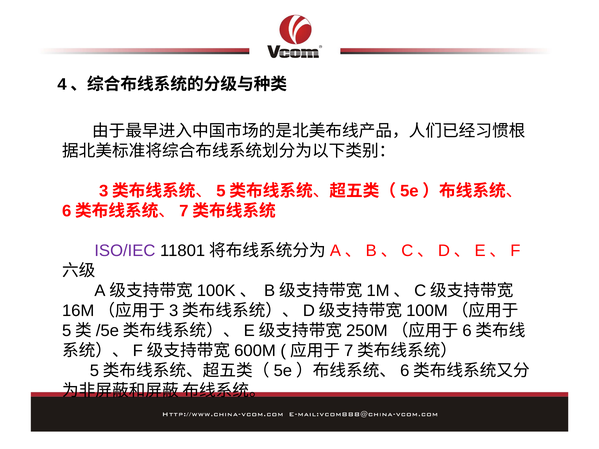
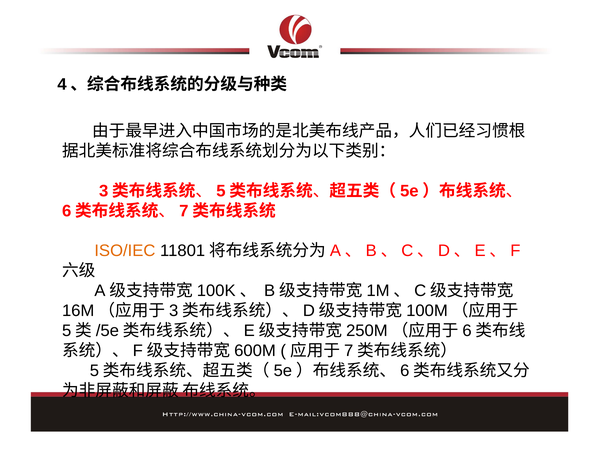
ISO/IEC colour: purple -> orange (125, 251)
